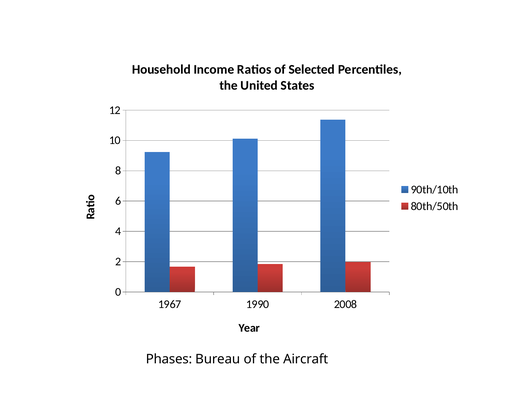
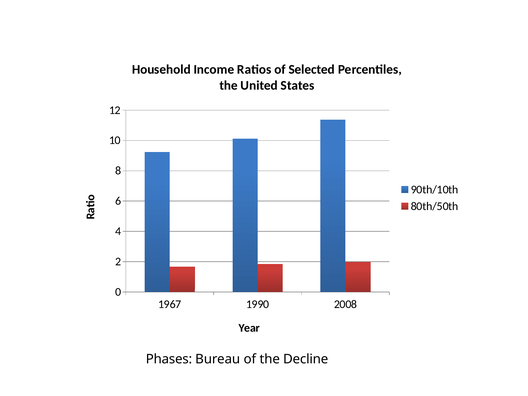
Aircraft: Aircraft -> Decline (306, 359)
